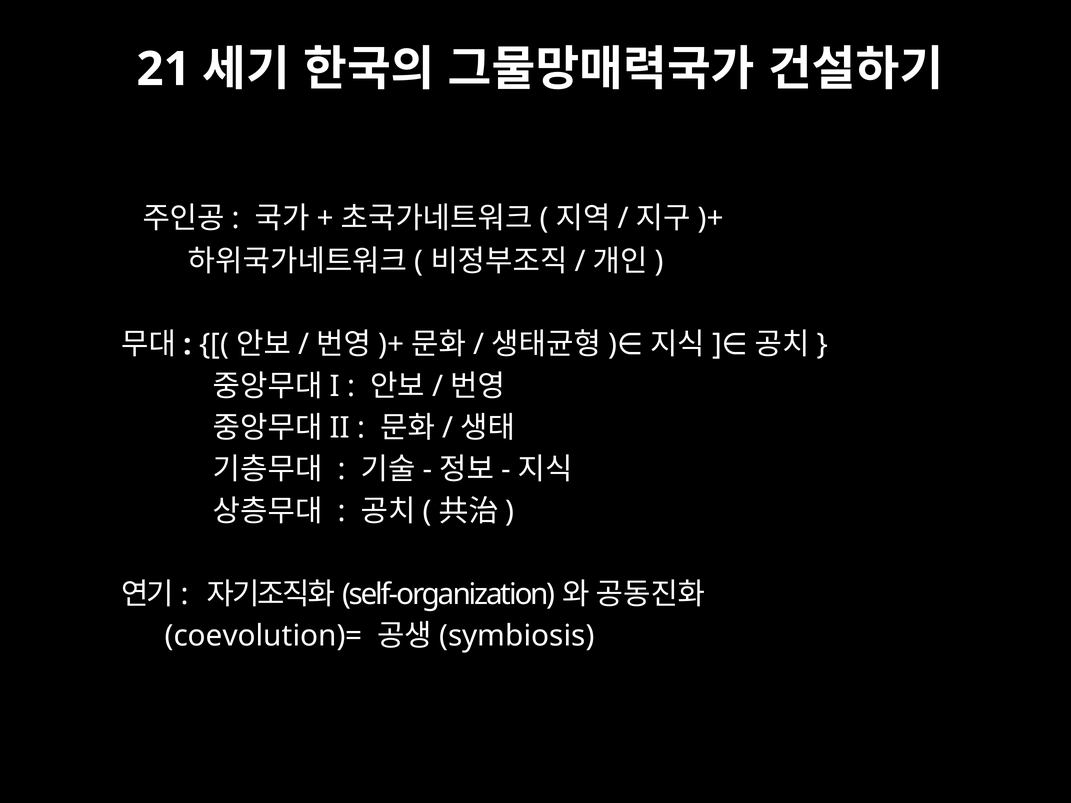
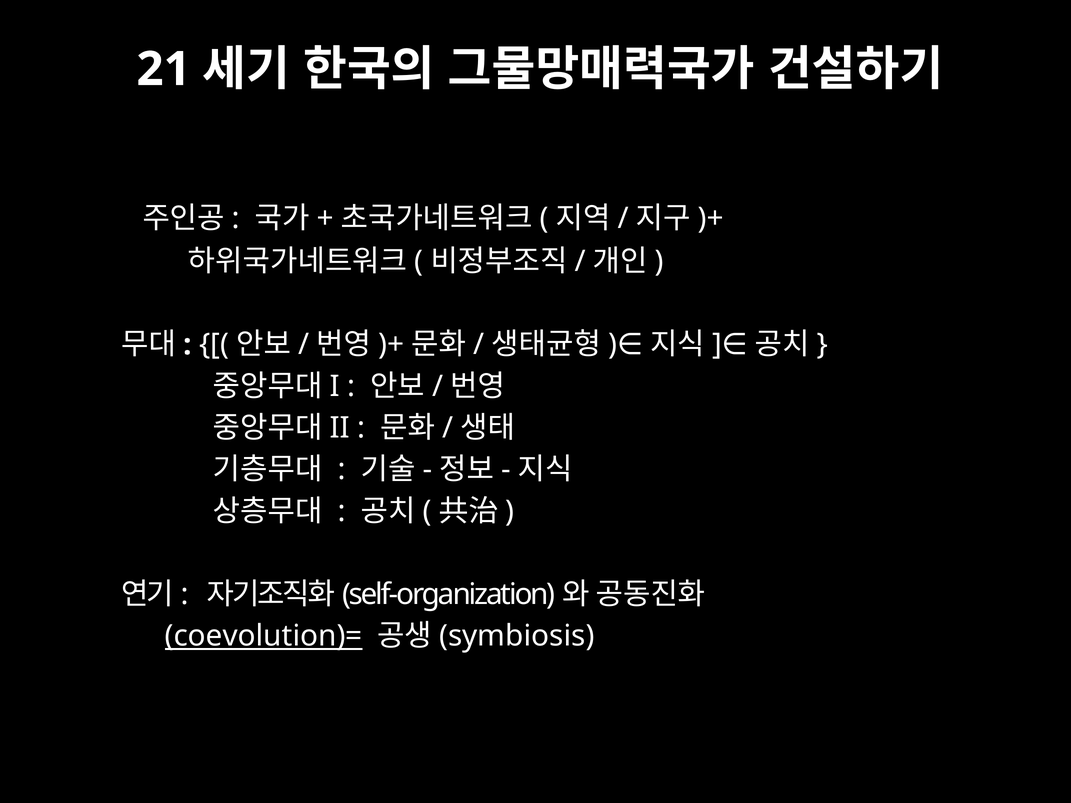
coevolution)= underline: none -> present (264, 636)
